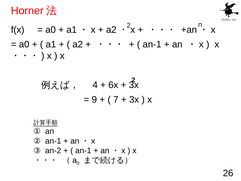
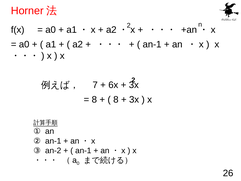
4: 4 -> 7 (95, 85)
9: 9 -> 8 (94, 99)
7: 7 -> 8 (116, 99)
